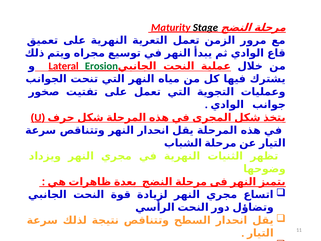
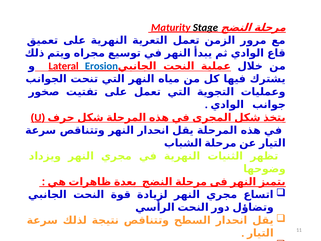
Erosion colour: green -> blue (101, 66)
